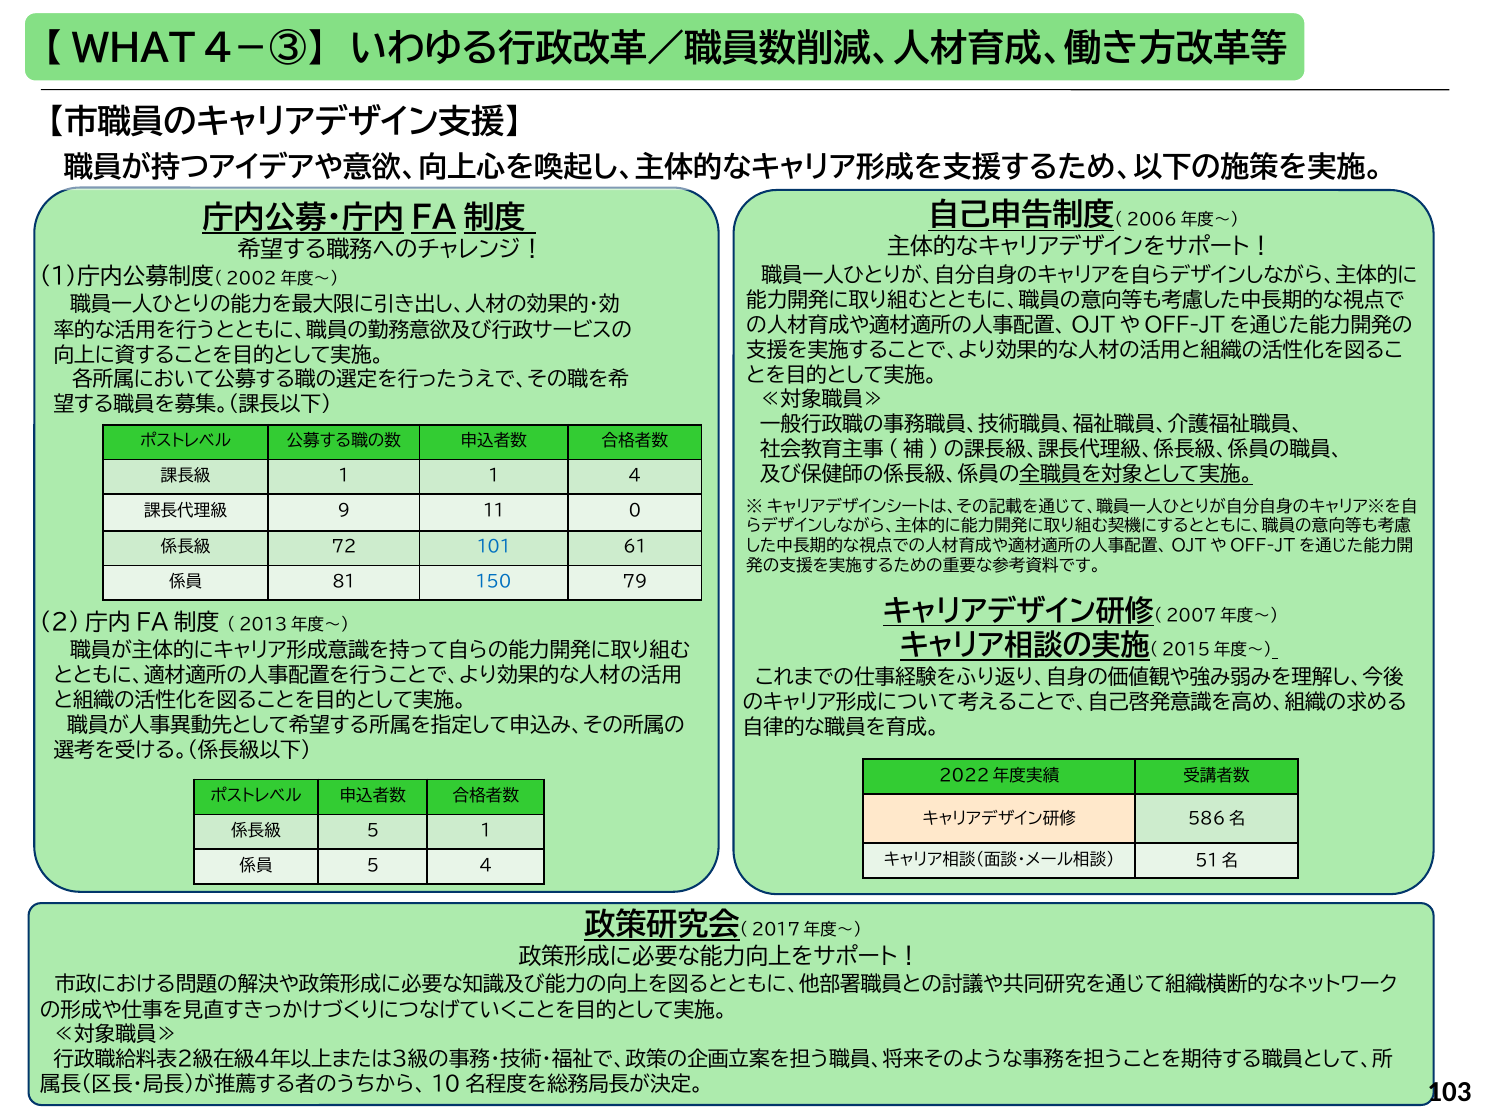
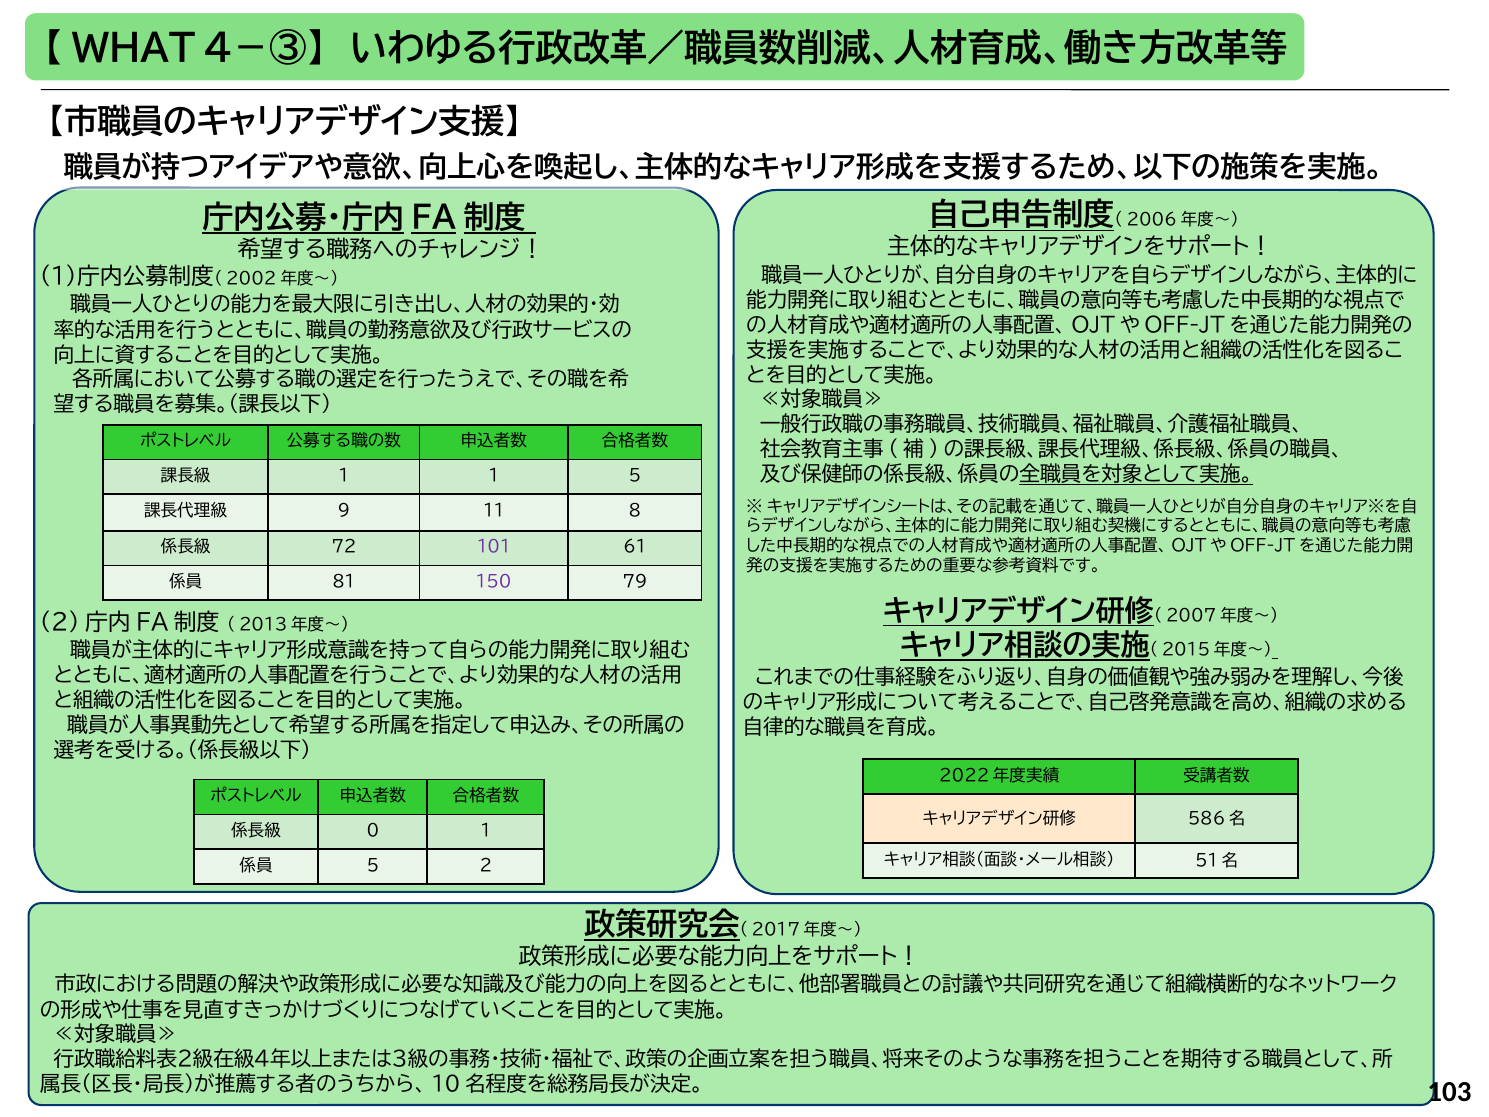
1 4: 4 -> 5 (635, 476)
0: 0 -> 8 (635, 511)
101 colour: blue -> purple (494, 547)
150 colour: blue -> purple (494, 582)
5: 5 -> 0 (373, 831)
5 4: 4 -> 2 (486, 866)
